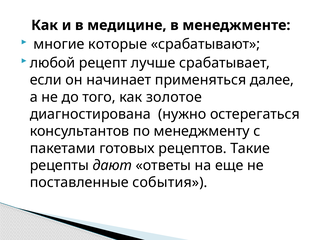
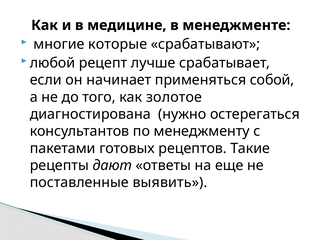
далее: далее -> собой (272, 80)
события: события -> выявить (170, 182)
